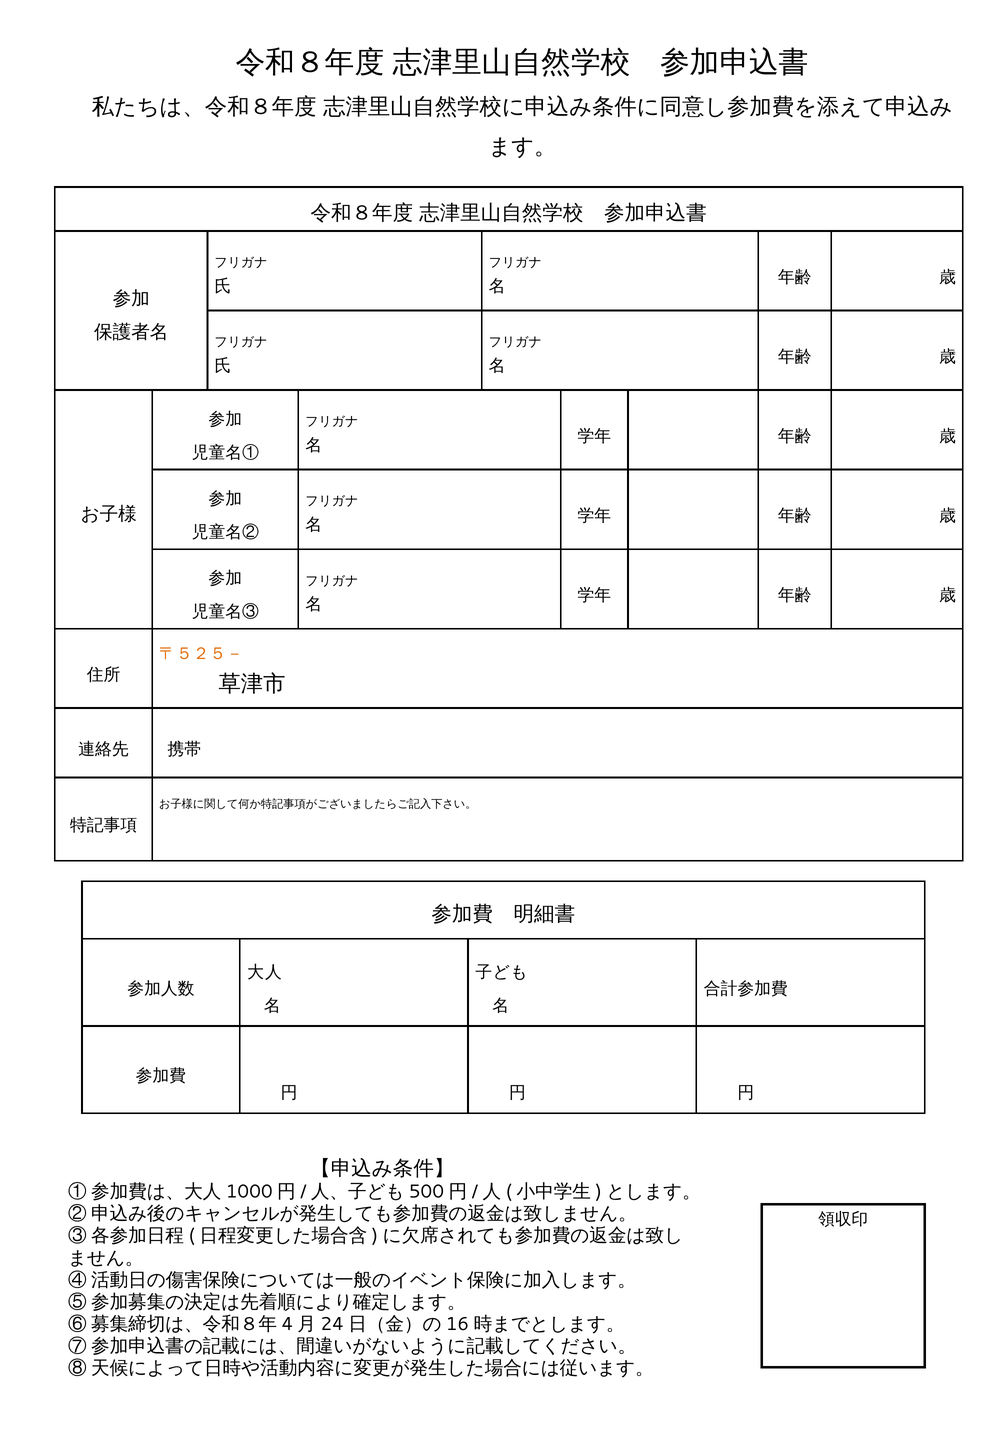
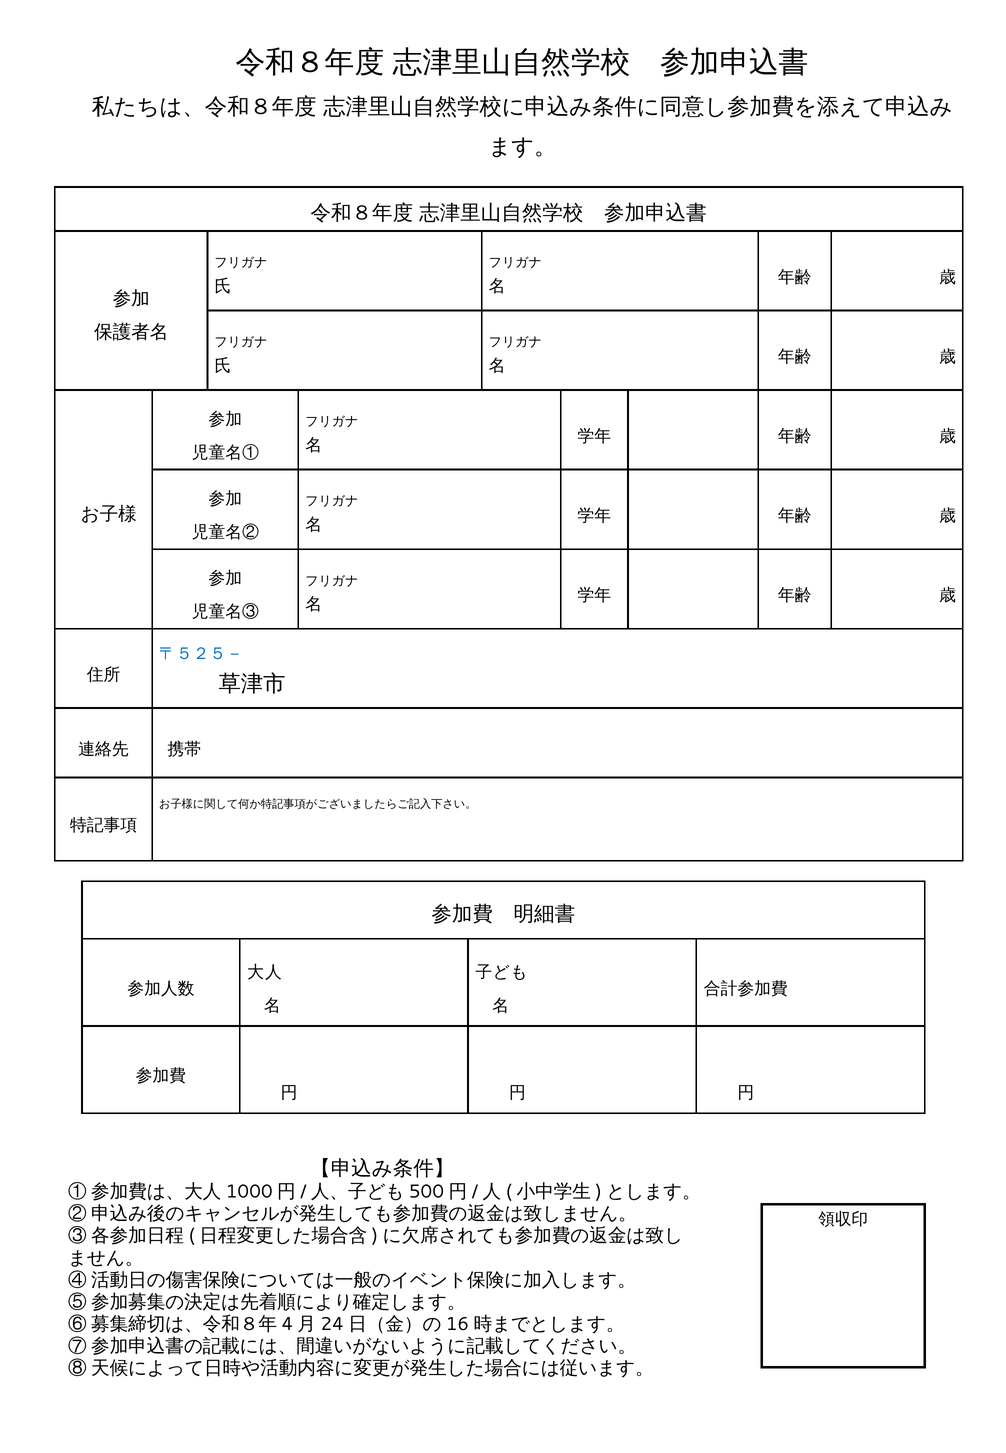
〒５２５－ colour: orange -> blue (201, 654)
